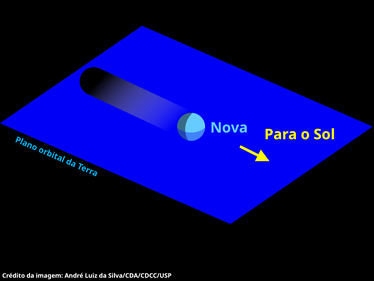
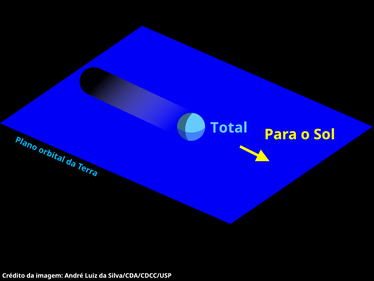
Nova: Nova -> Total (229, 127)
